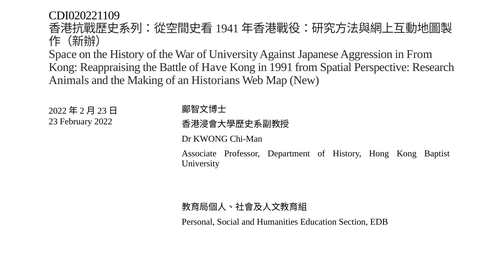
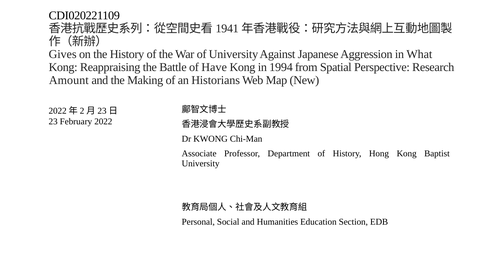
Space: Space -> Gives (63, 54)
in From: From -> What (419, 54)
1991: 1991 -> 1994 (281, 67)
Animals: Animals -> Amount (69, 80)
